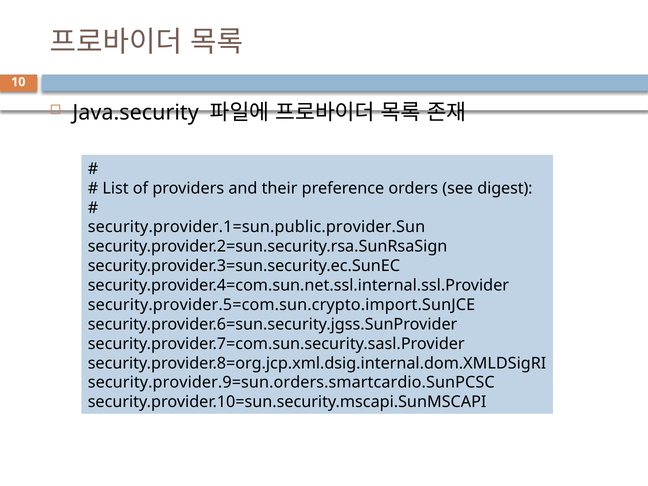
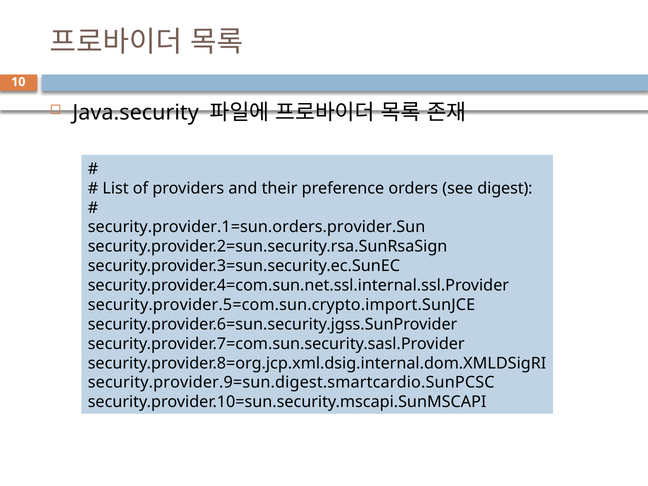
security.provider.1=sun.public.provider.Sun: security.provider.1=sun.public.provider.Sun -> security.provider.1=sun.orders.provider.Sun (257, 227)
security.provider.9=sun.orders.smartcardio.SunPCSC: security.provider.9=sun.orders.smartcardio.SunPCSC -> security.provider.9=sun.digest.smartcardio.SunPCSC (291, 383)
